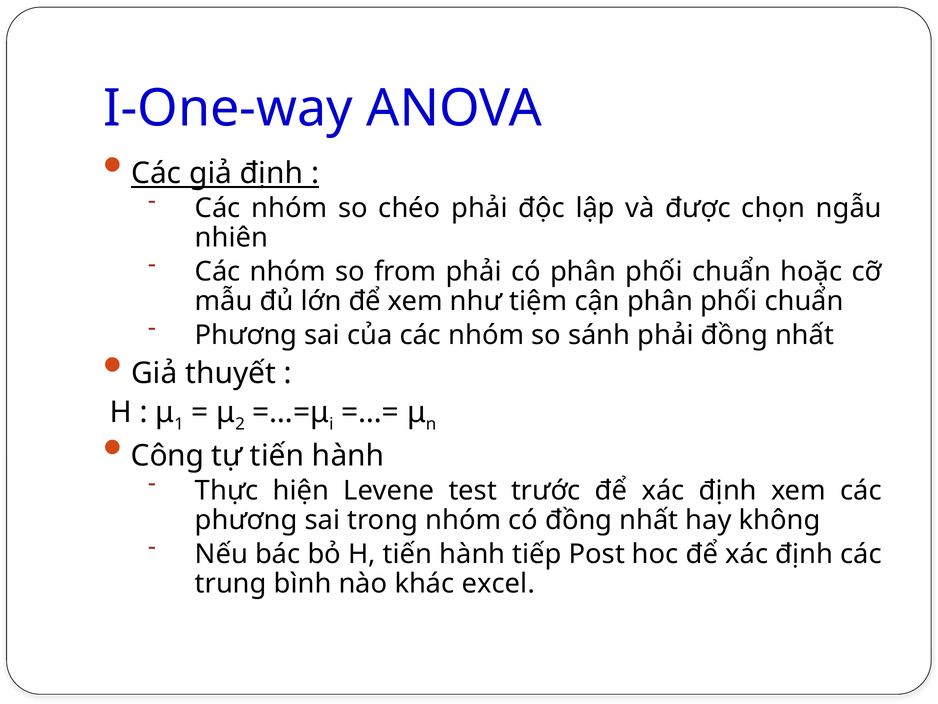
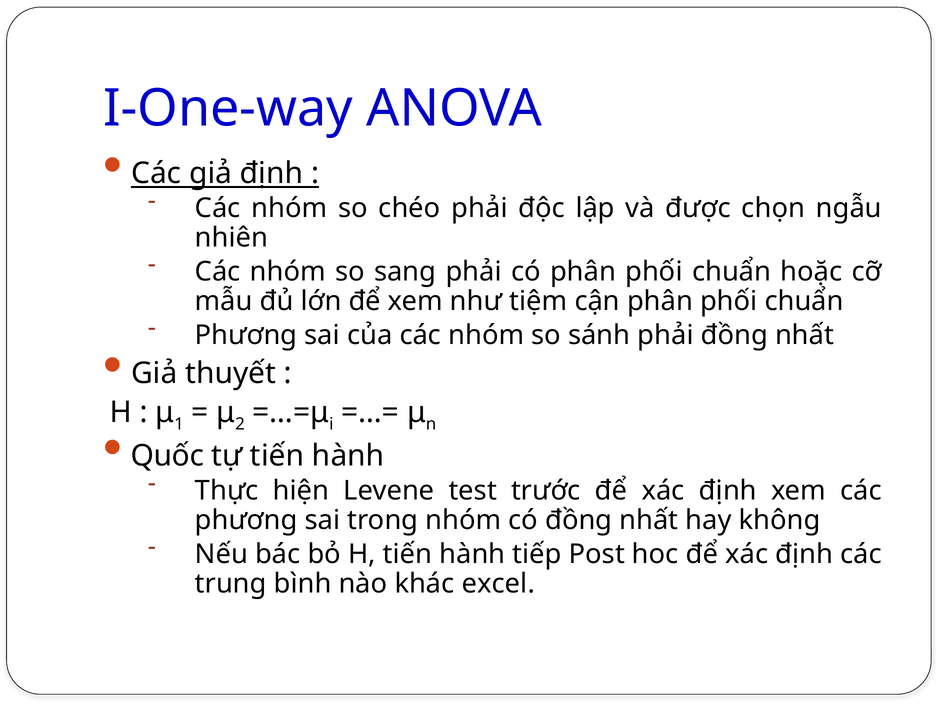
from: from -> sang (405, 272)
Công: Công -> Quốc (167, 456)
